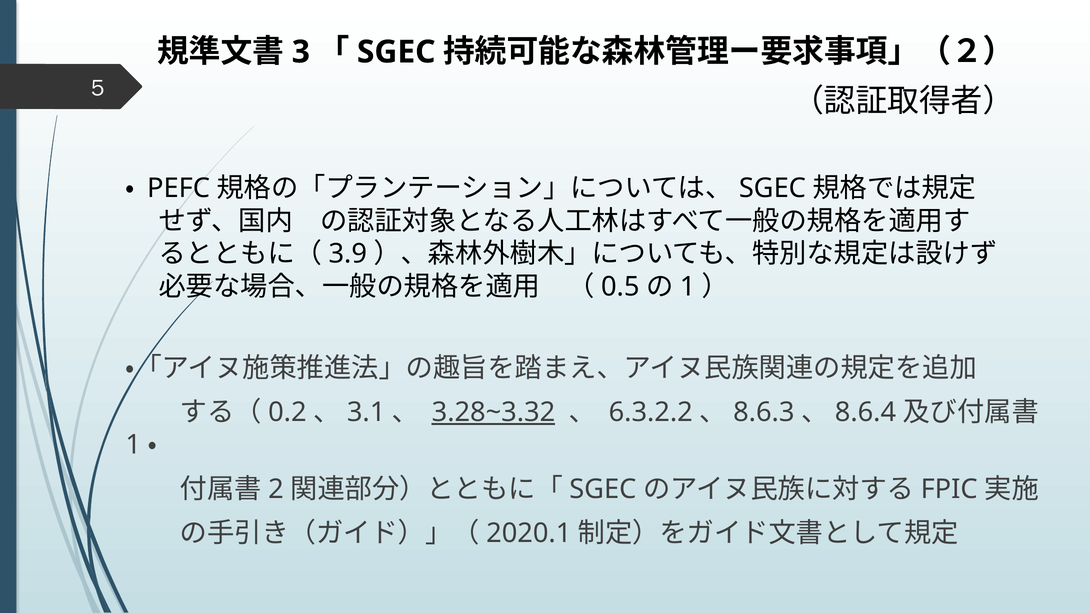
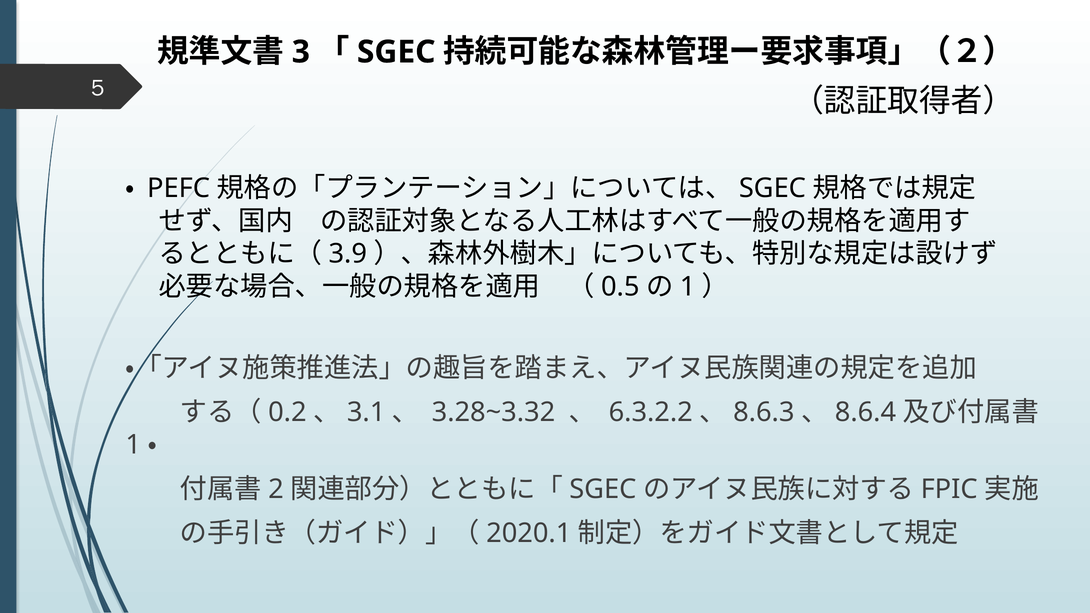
3.28~3.32 underline: present -> none (493, 412)
